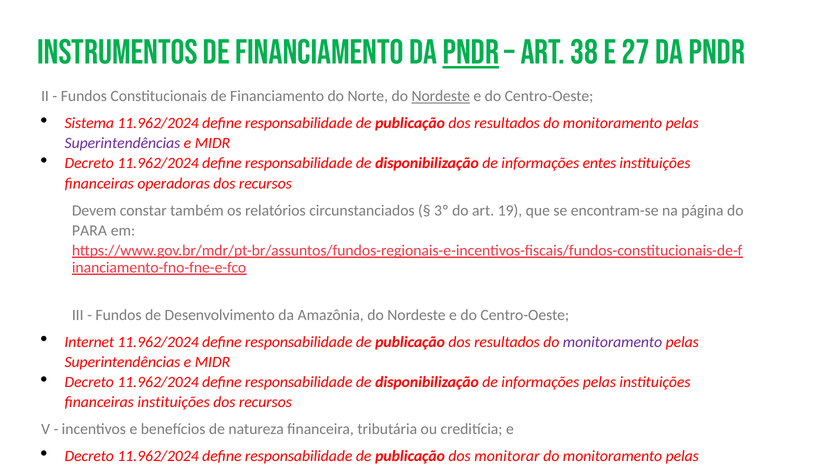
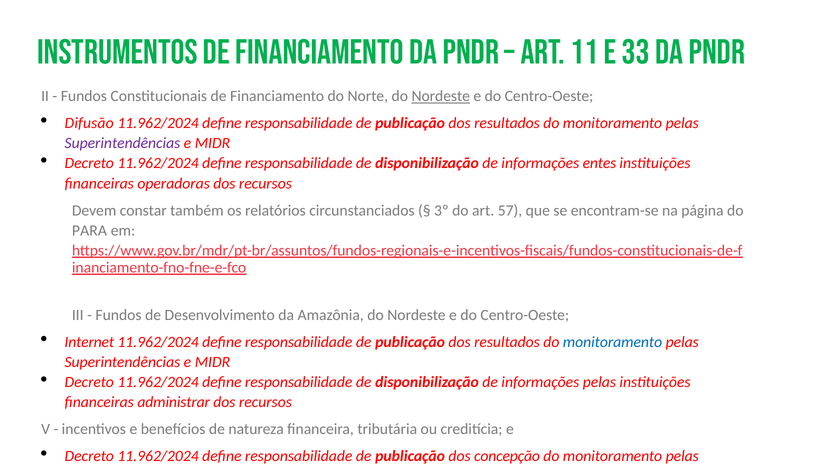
PNDR underline: present -> none (471, 52)
38: 38 -> 11 (584, 52)
27: 27 -> 33 (636, 52)
Sistema: Sistema -> Difusão (89, 123)
19: 19 -> 57 (510, 210)
monitoramento colour: purple -> blue (613, 342)
financeiras instituições: instituições -> administrar (174, 402)
monitorar: monitorar -> concepção (507, 456)
